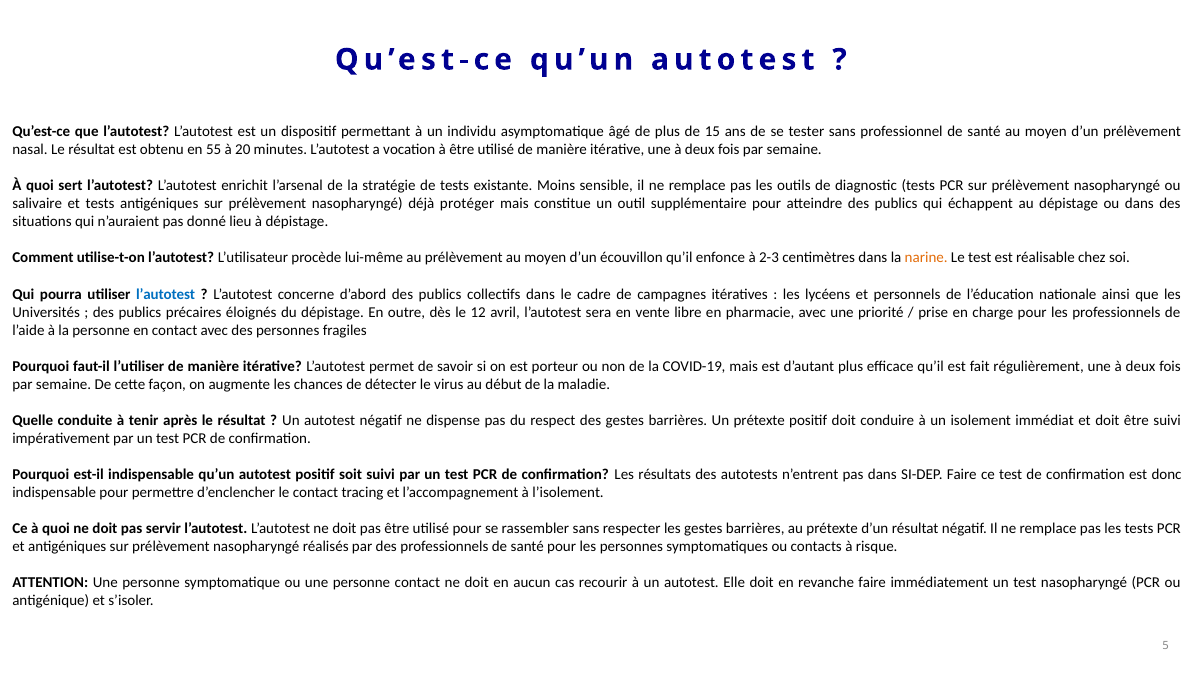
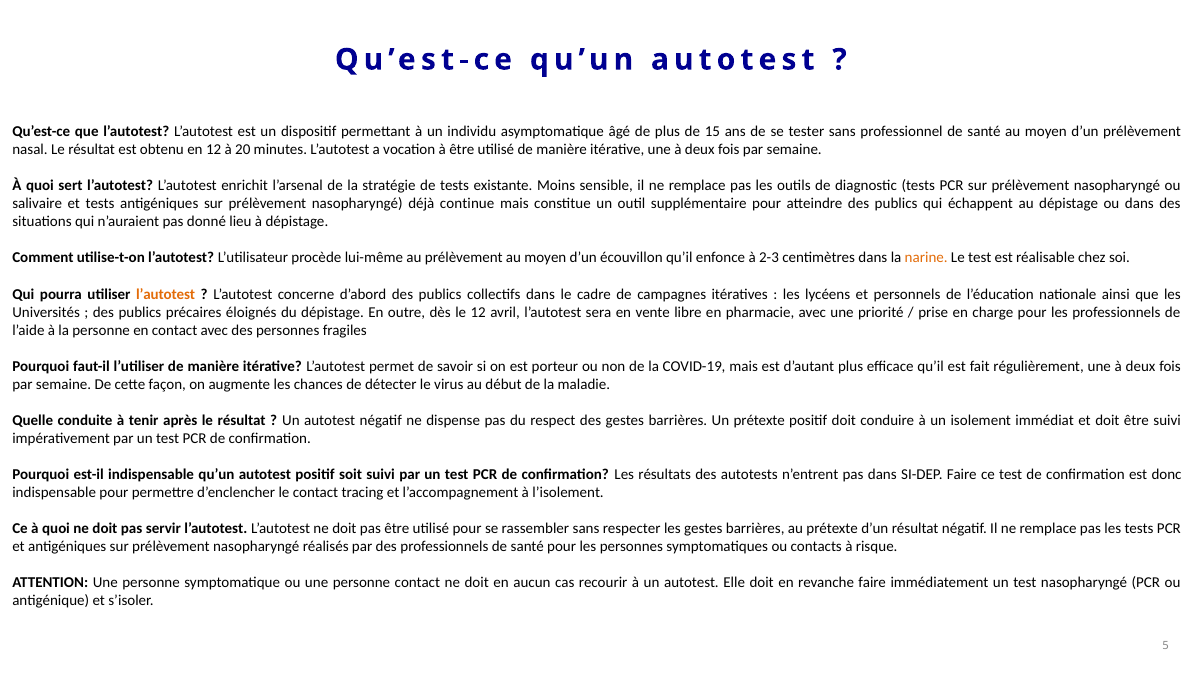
en 55: 55 -> 12 (214, 150)
protéger: protéger -> continue (467, 204)
l’autotest colour: blue -> orange (166, 294)
